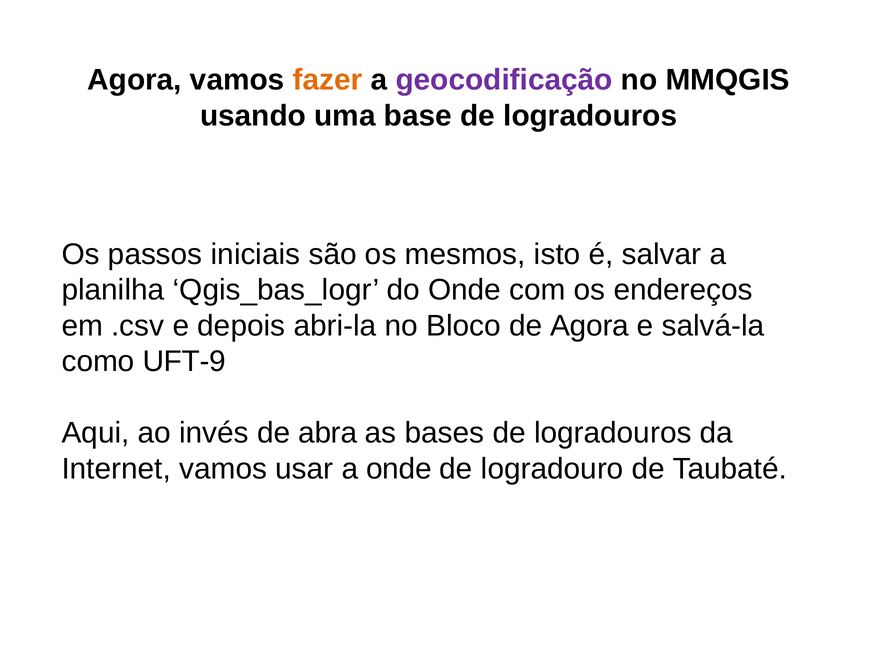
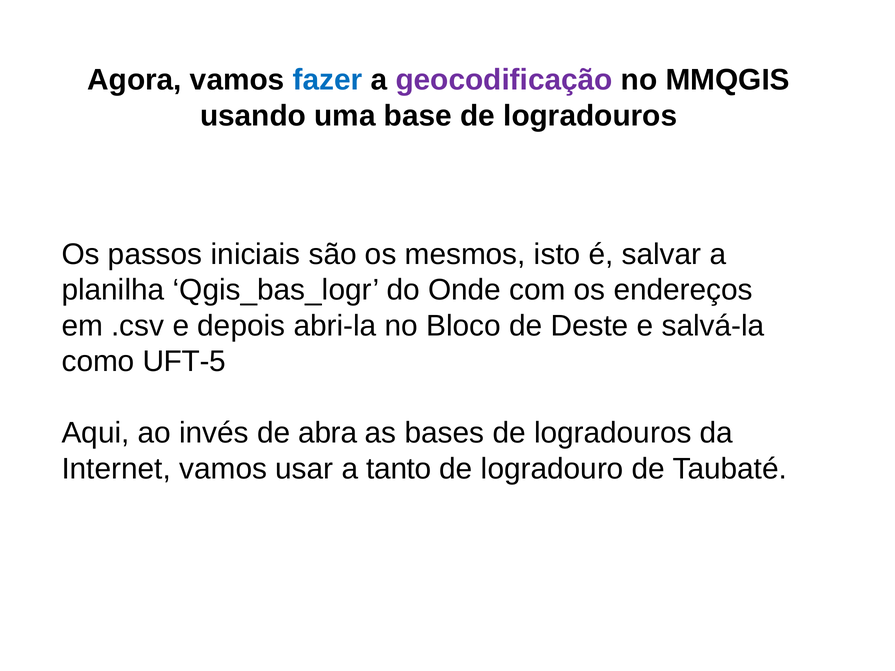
fazer colour: orange -> blue (328, 80)
de Agora: Agora -> Deste (589, 326)
UFT-9: UFT-9 -> UFT-5 (184, 362)
a onde: onde -> tanto (399, 469)
